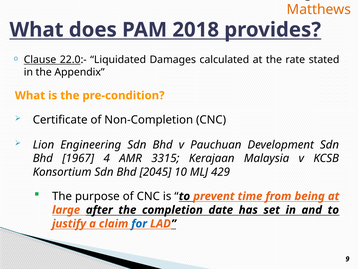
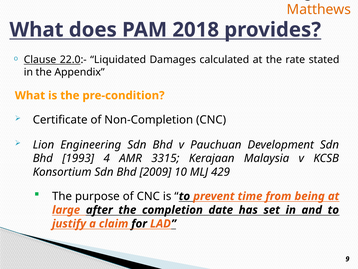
1967: 1967 -> 1993 (78, 158)
2045: 2045 -> 2009 (155, 172)
for colour: blue -> black (139, 223)
